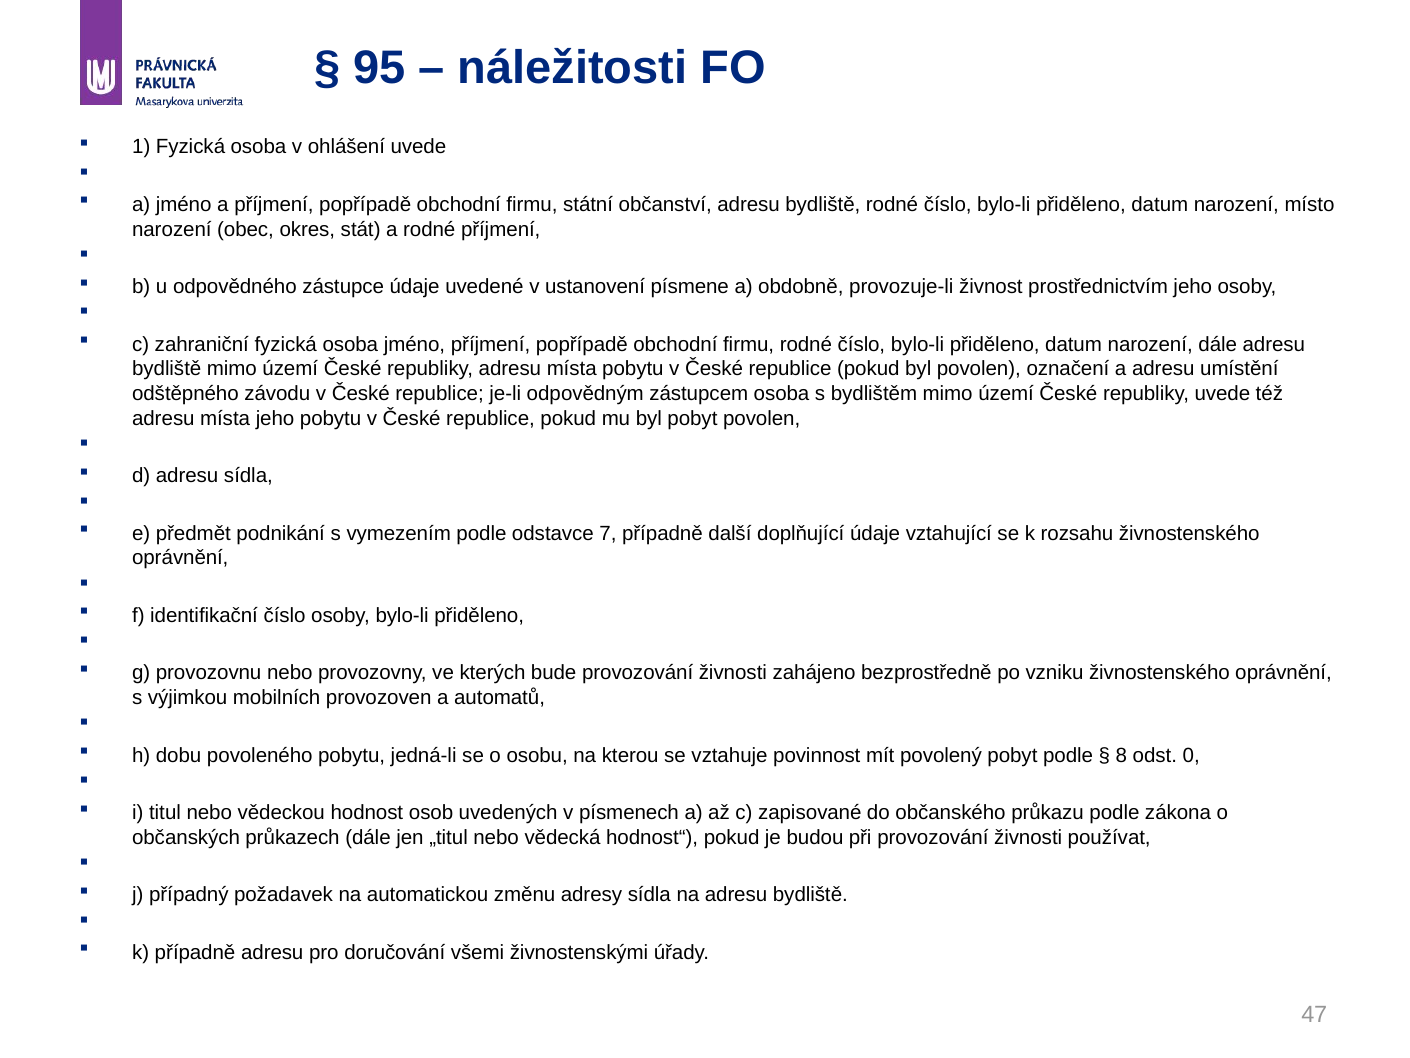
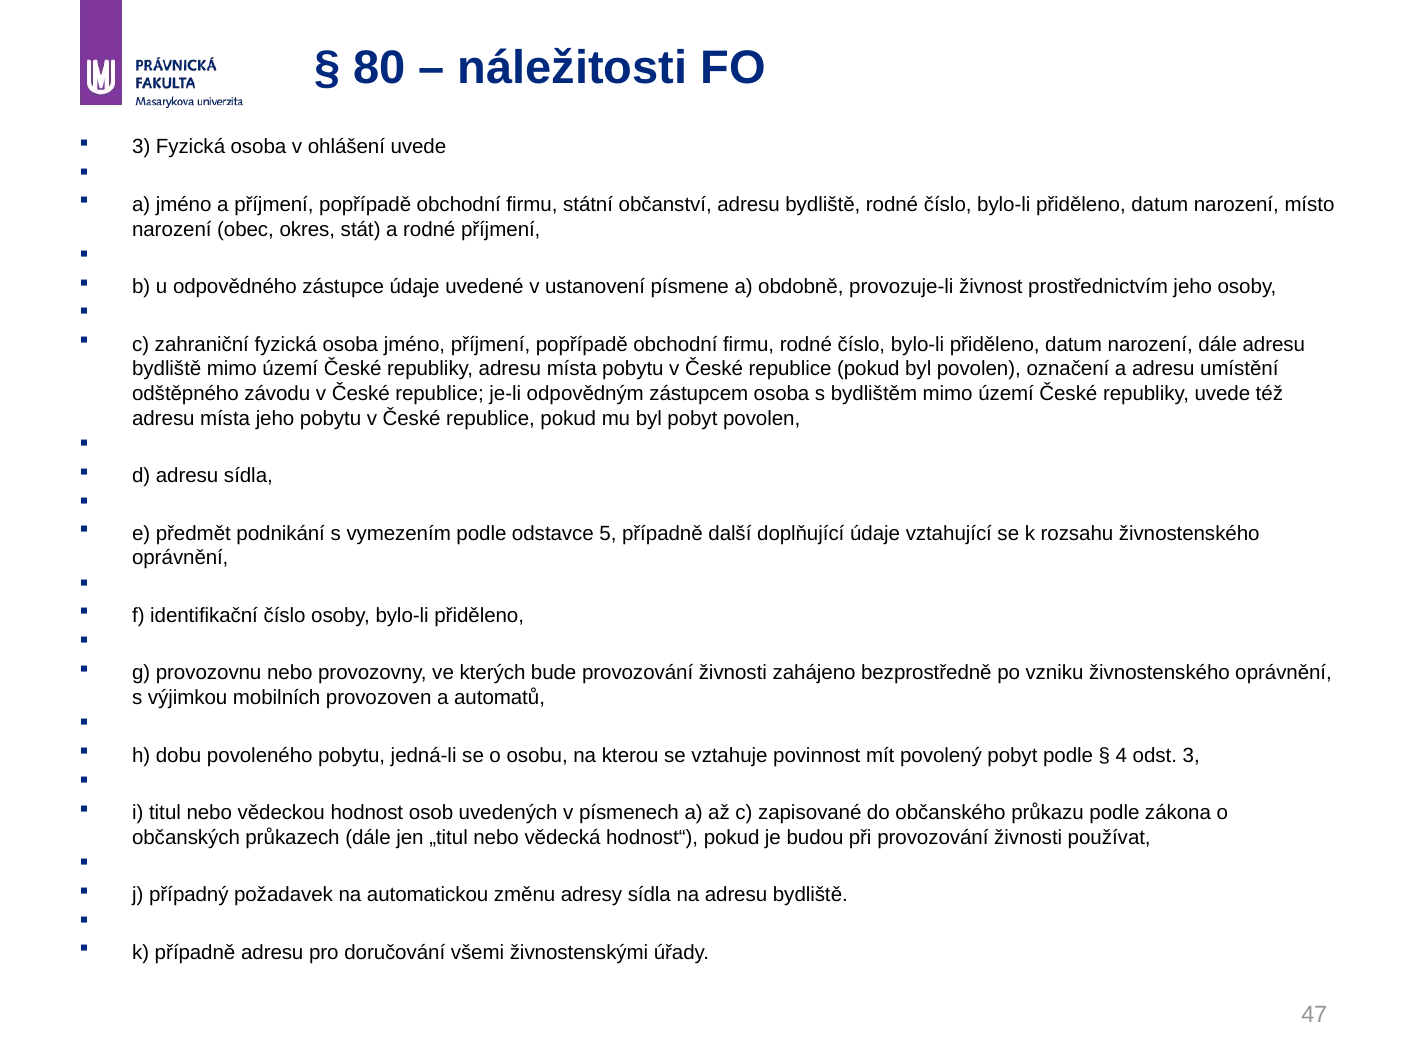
95: 95 -> 80 (379, 68)
1: 1 -> 3 (141, 147)
7: 7 -> 5 (608, 533)
8: 8 -> 4 (1121, 755)
odst 0: 0 -> 3 (1191, 755)
